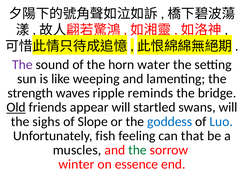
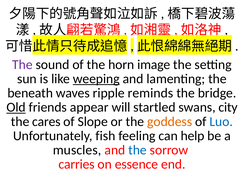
water: water -> image (154, 65)
weeping underline: none -> present (96, 79)
strength: strength -> beneath (30, 93)
swans will: will -> city (228, 107)
sighs: sighs -> cares (46, 122)
goddess colour: blue -> orange (170, 122)
that: that -> help (193, 136)
the colour: green -> blue (138, 150)
winter: winter -> carries (76, 164)
